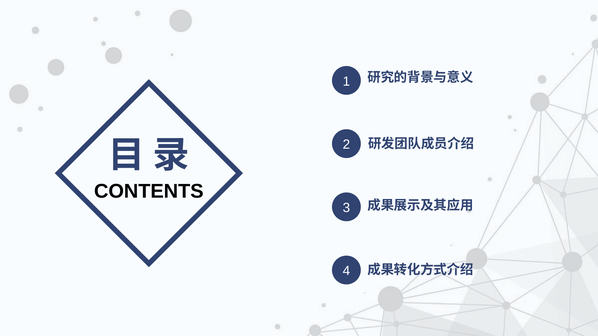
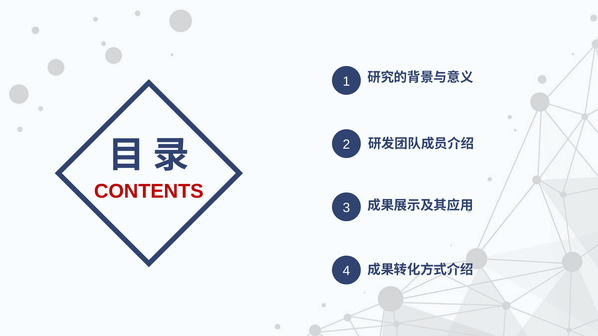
CONTENTS colour: black -> red (149, 191)
